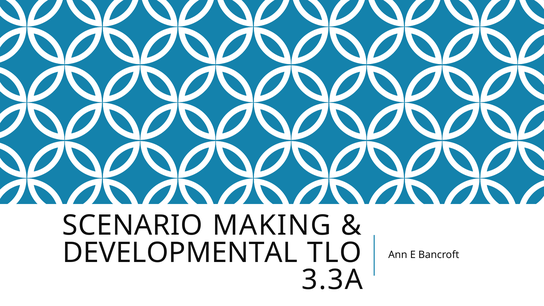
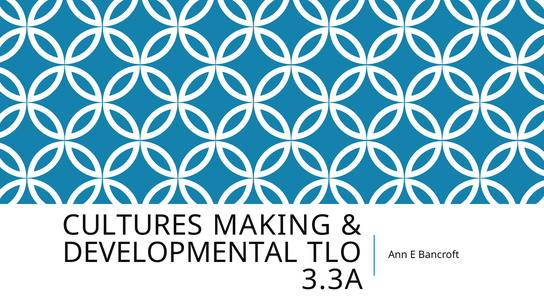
SCENARIO: SCENARIO -> CULTURES (132, 226)
